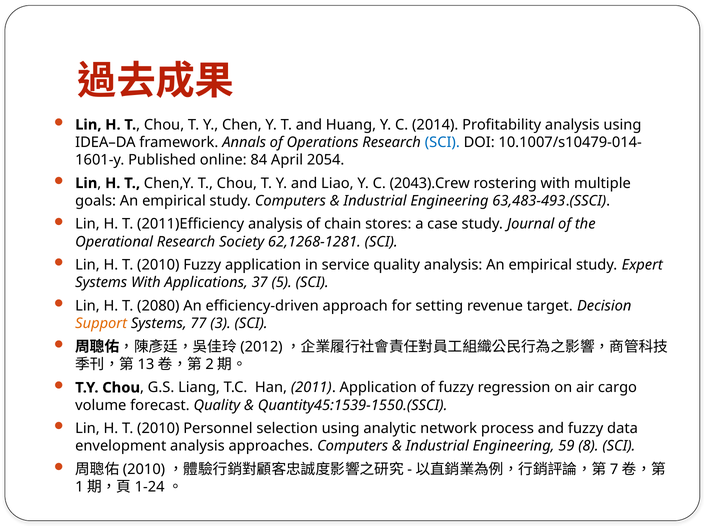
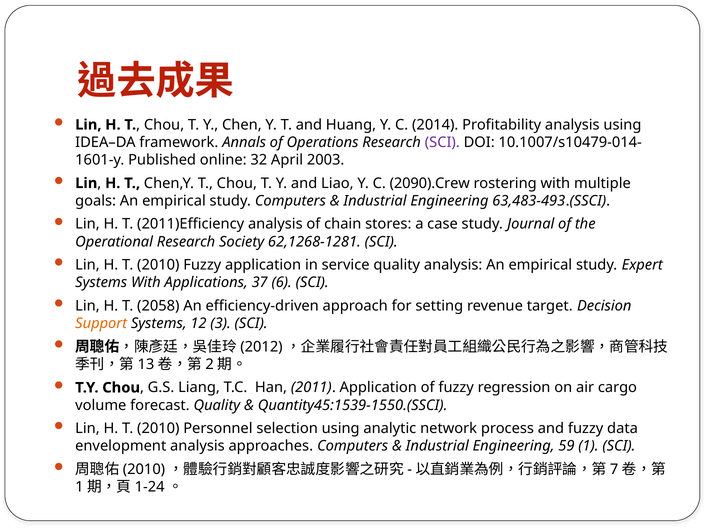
SCI colour: blue -> purple (442, 143)
84: 84 -> 32 (259, 160)
2054: 2054 -> 2003 (326, 160)
2043).Crew: 2043).Crew -> 2090).Crew (430, 184)
5: 5 -> 6 (282, 283)
2080: 2080 -> 2058 (158, 306)
77: 77 -> 12 (198, 324)
8: 8 -> 1 (588, 447)
